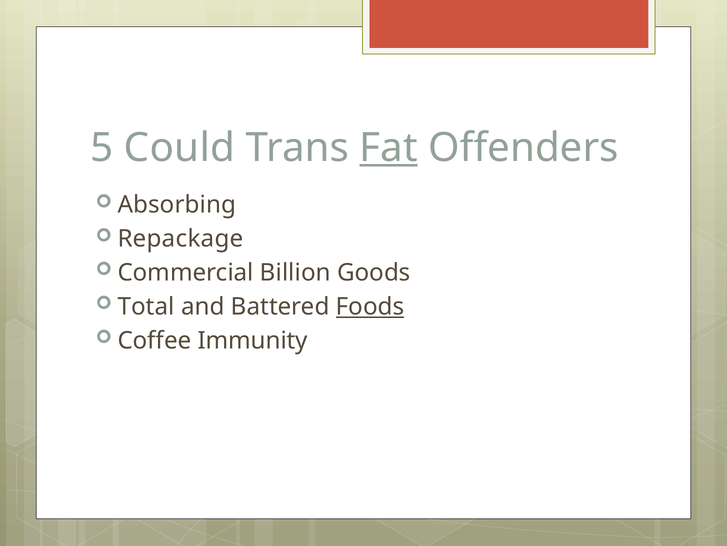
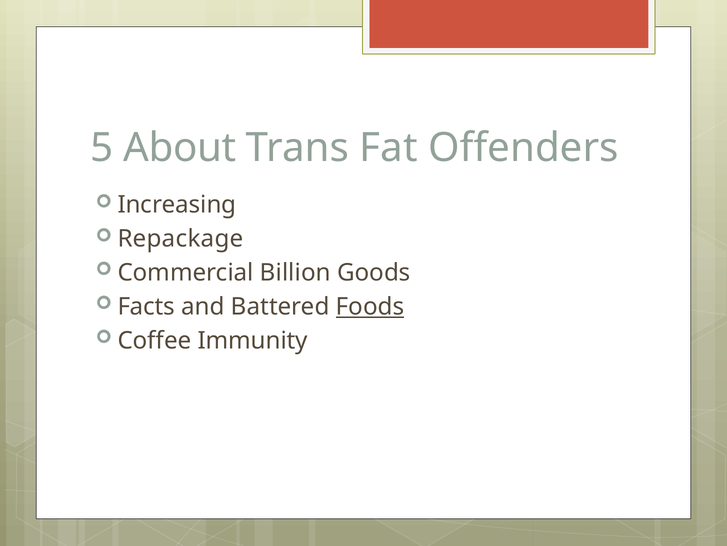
Could: Could -> About (180, 148)
Fat underline: present -> none (389, 148)
Absorbing: Absorbing -> Increasing (177, 205)
Total: Total -> Facts (146, 306)
